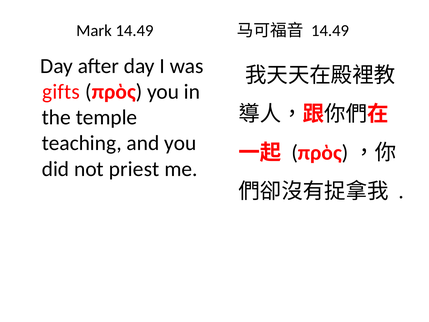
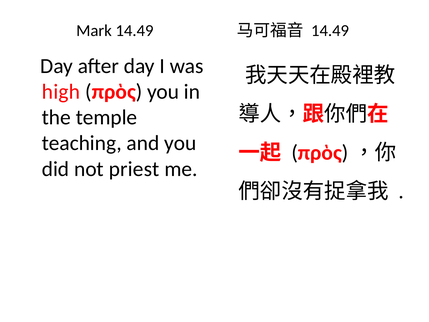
gifts: gifts -> high (61, 92)
